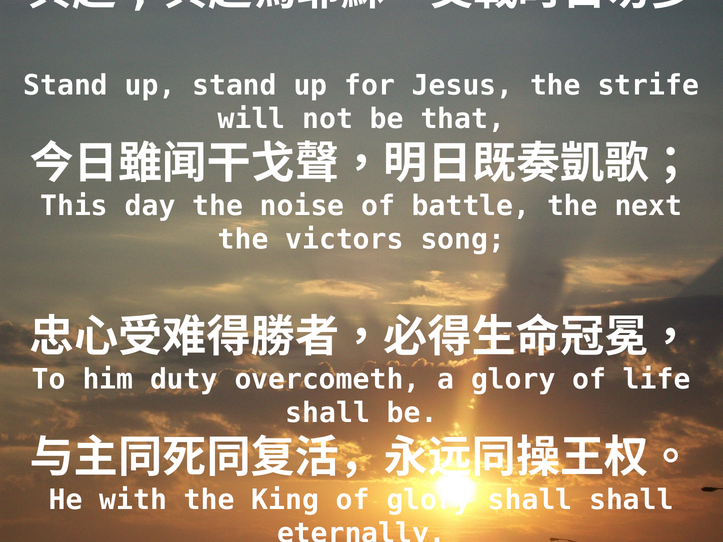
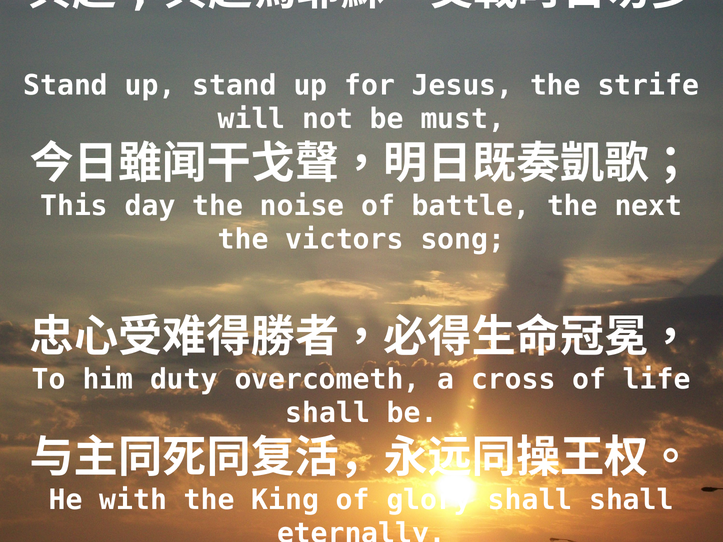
that: that -> must (463, 119)
a glory: glory -> cross (513, 380)
